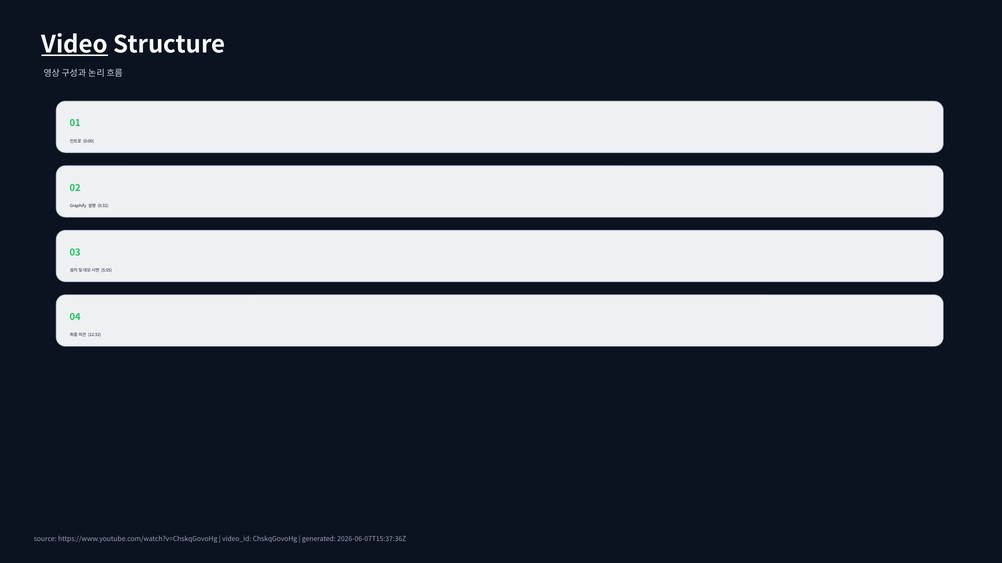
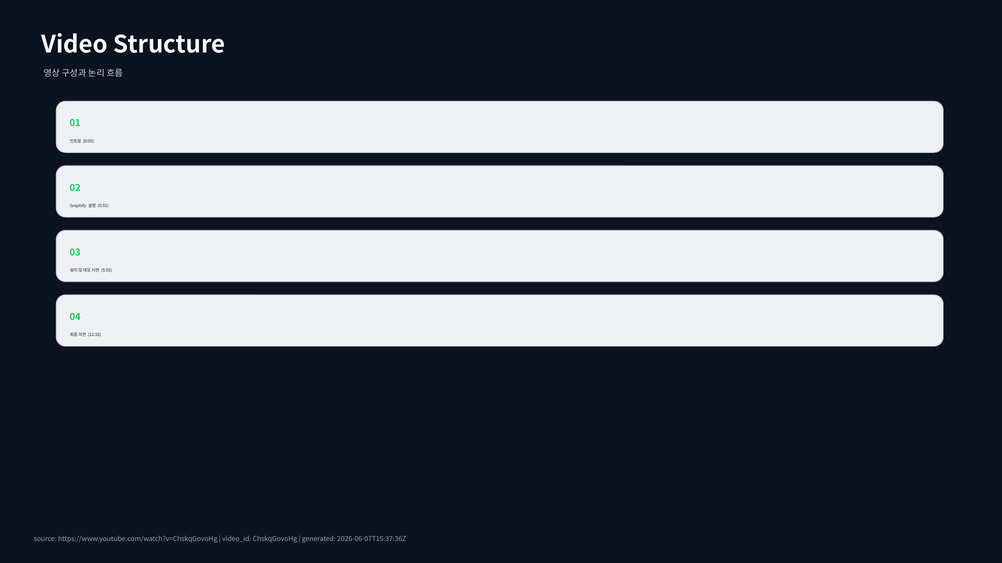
Video underline: present -> none (75, 45)
